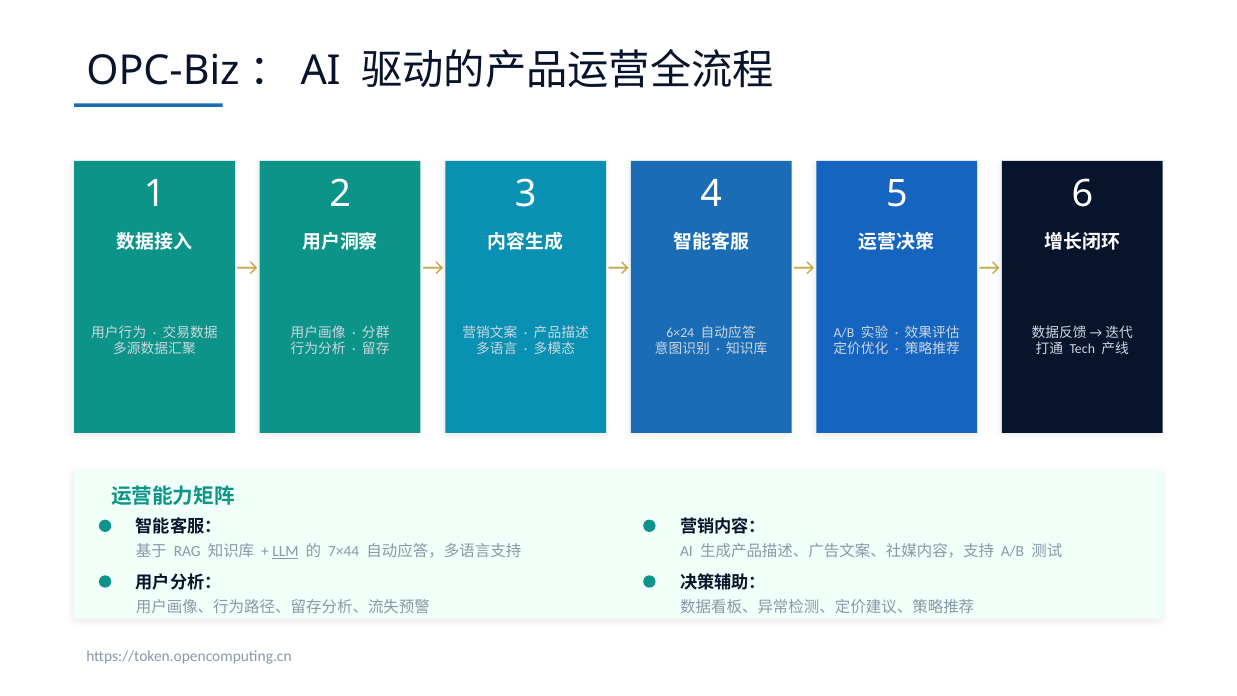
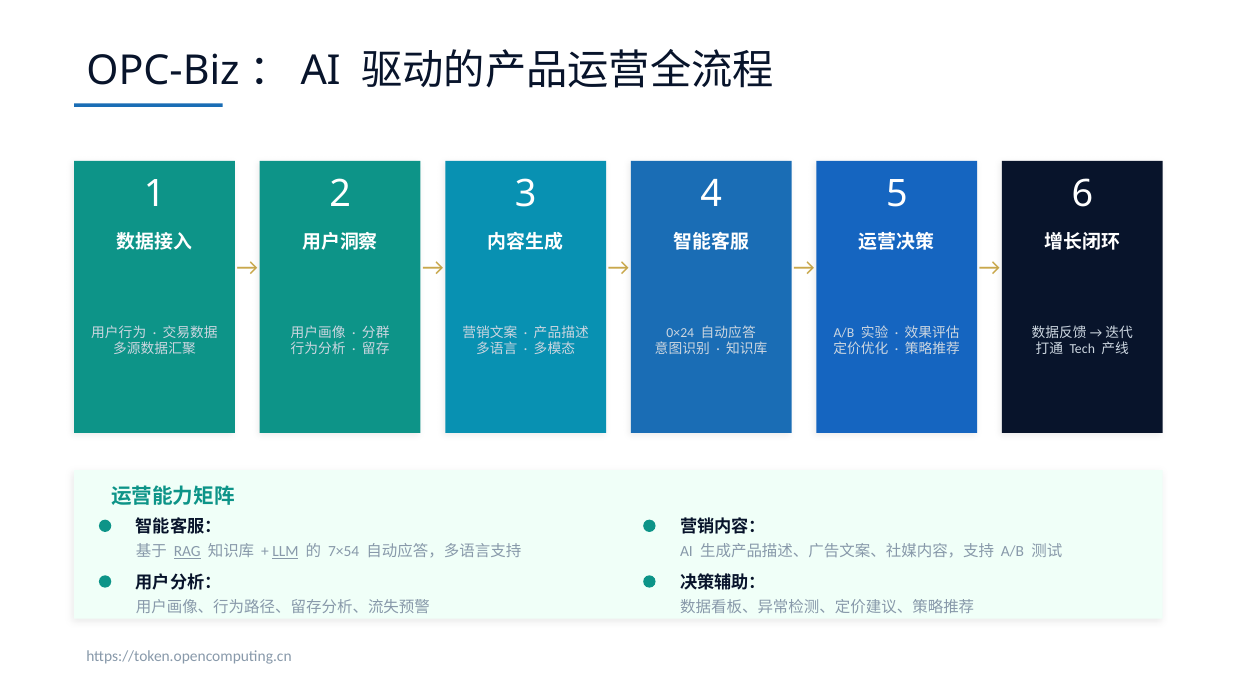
6×24: 6×24 -> 0×24 (680, 333)
RAG underline: none -> present (187, 551)
7×44: 7×44 -> 7×54 (344, 551)
